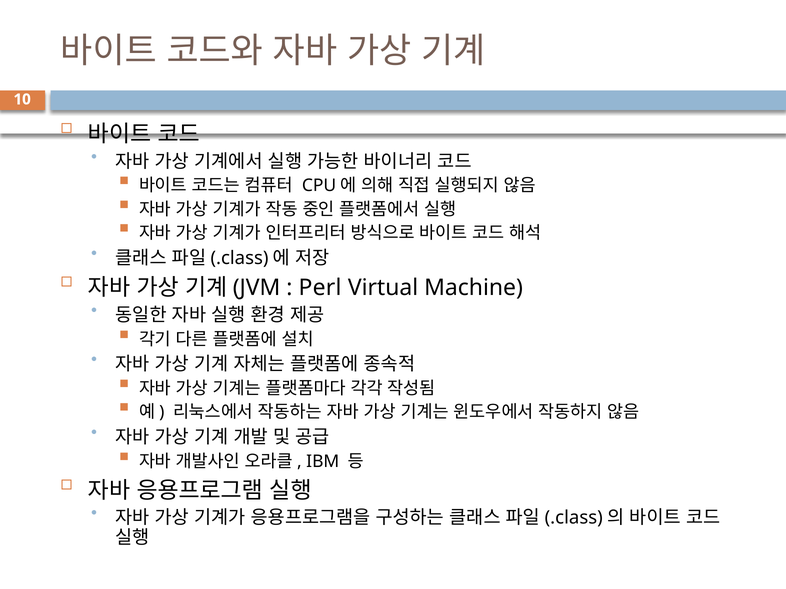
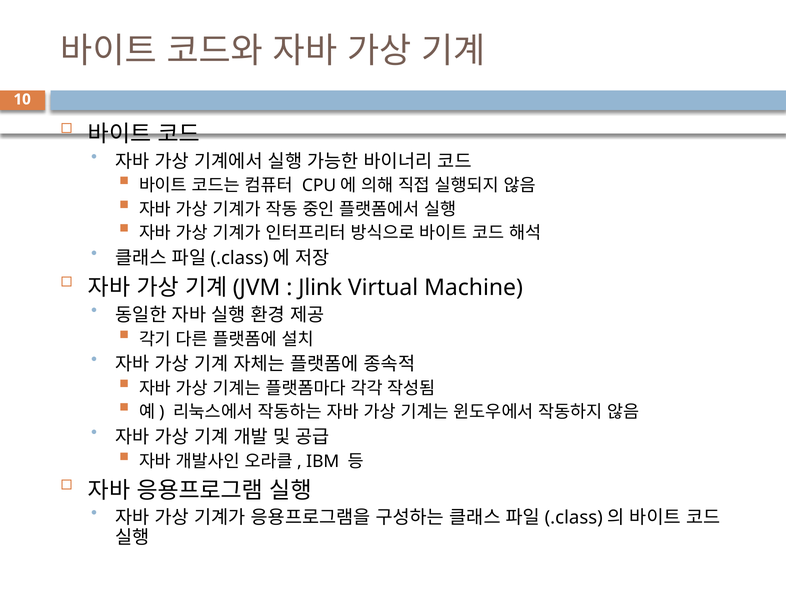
Perl: Perl -> Jlink (320, 288)
